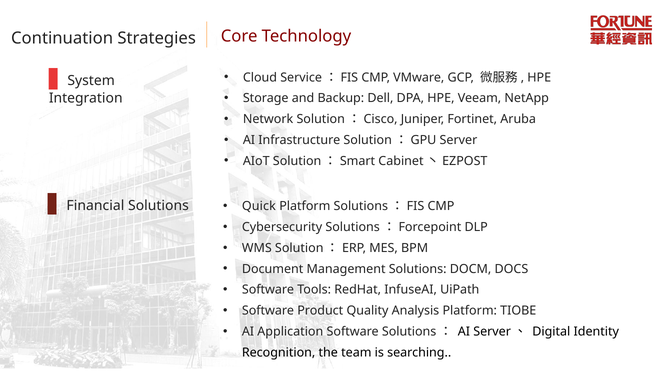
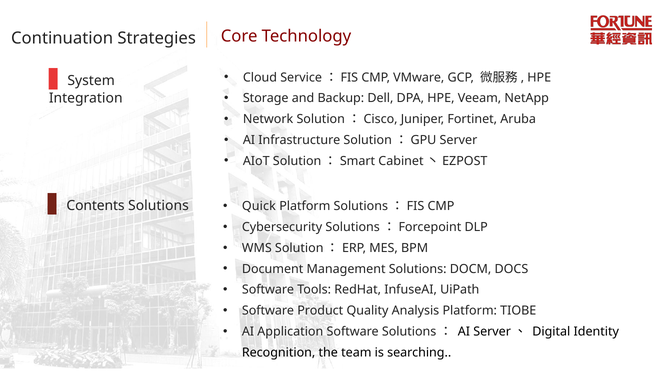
Financial: Financial -> Contents (96, 205)
